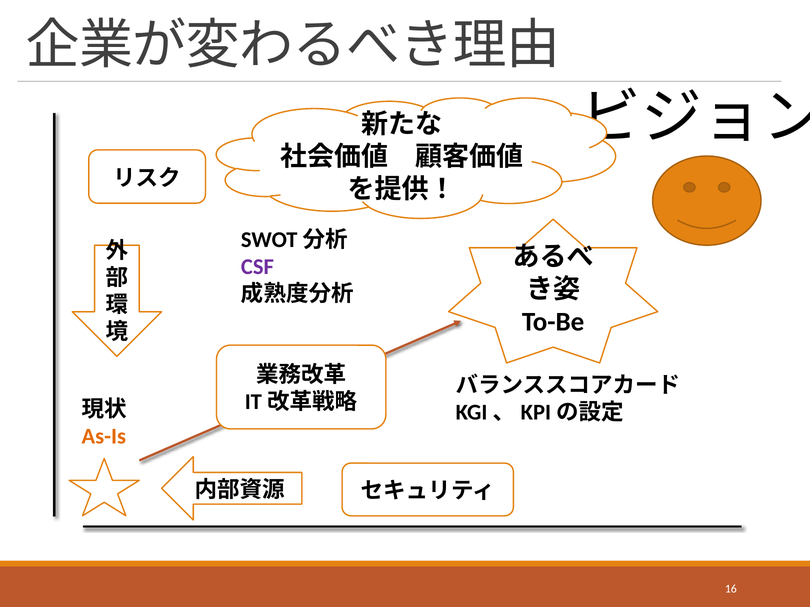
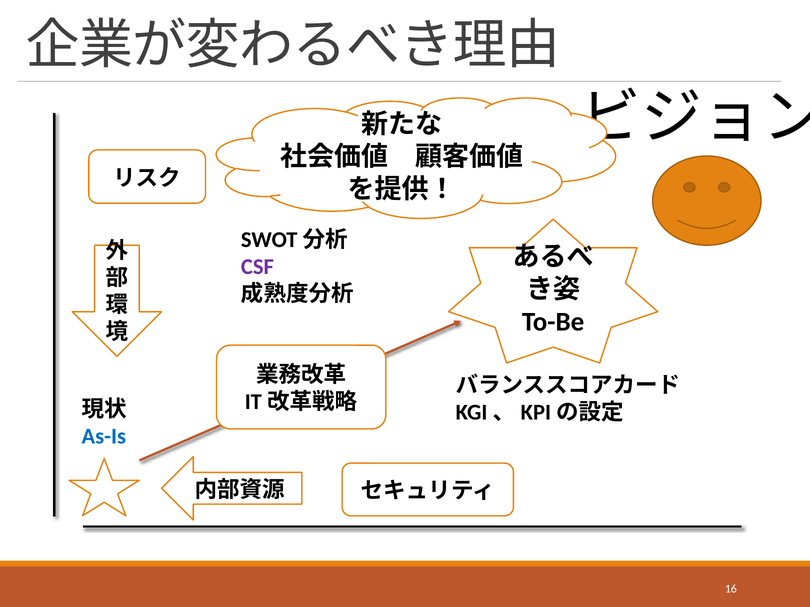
As-Is colour: orange -> blue (104, 437)
